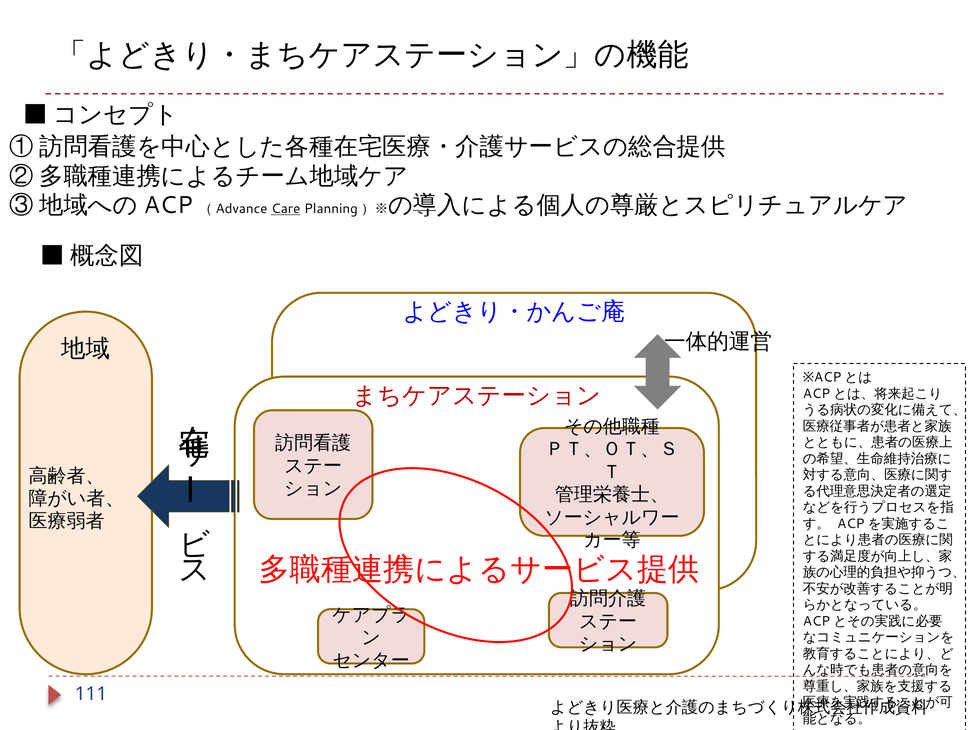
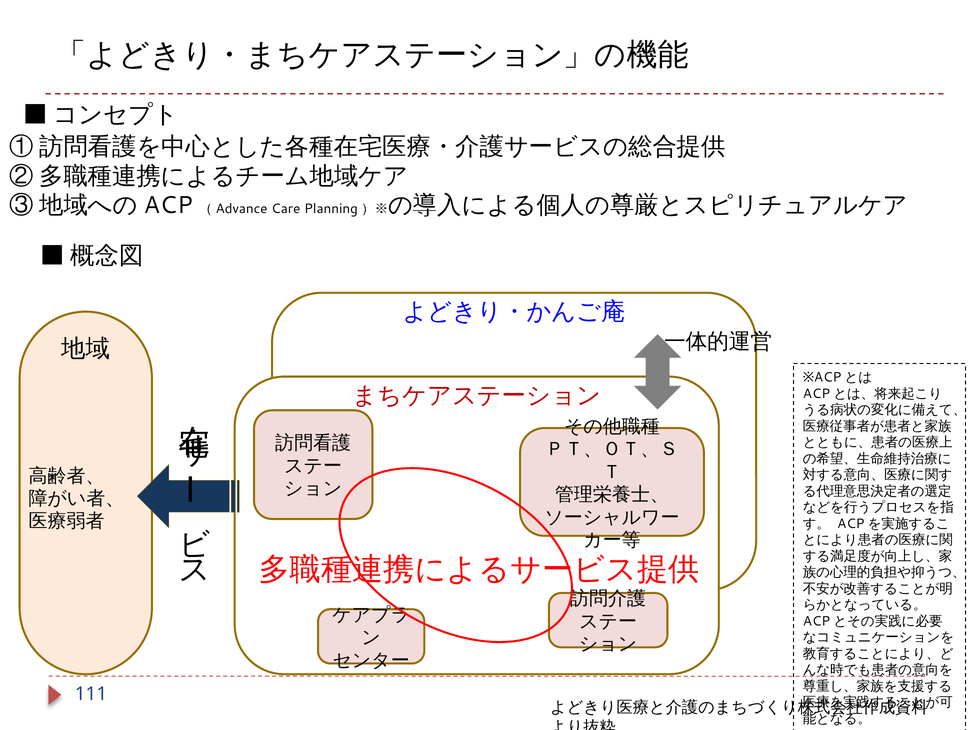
Care underline: present -> none (286, 209)
